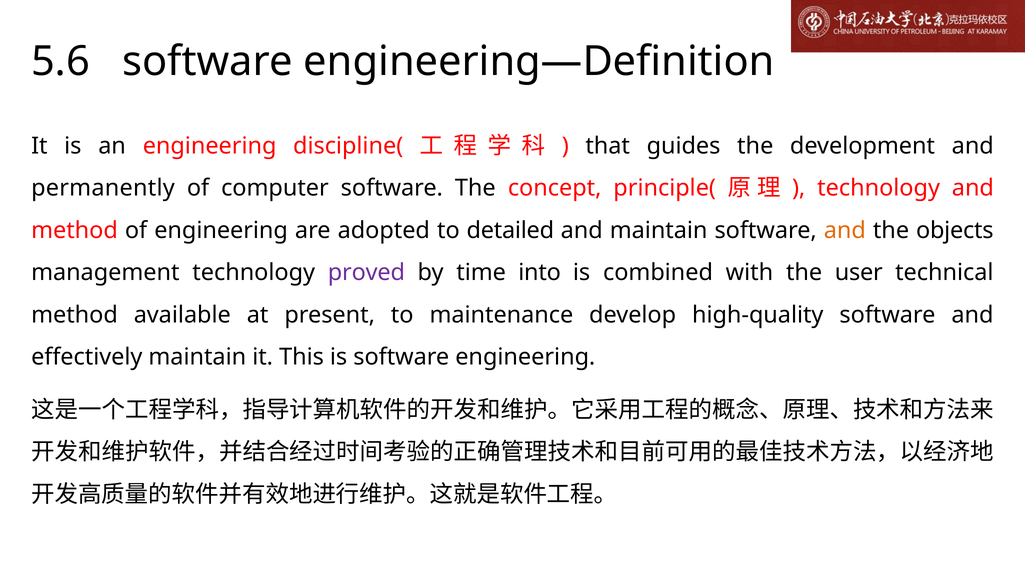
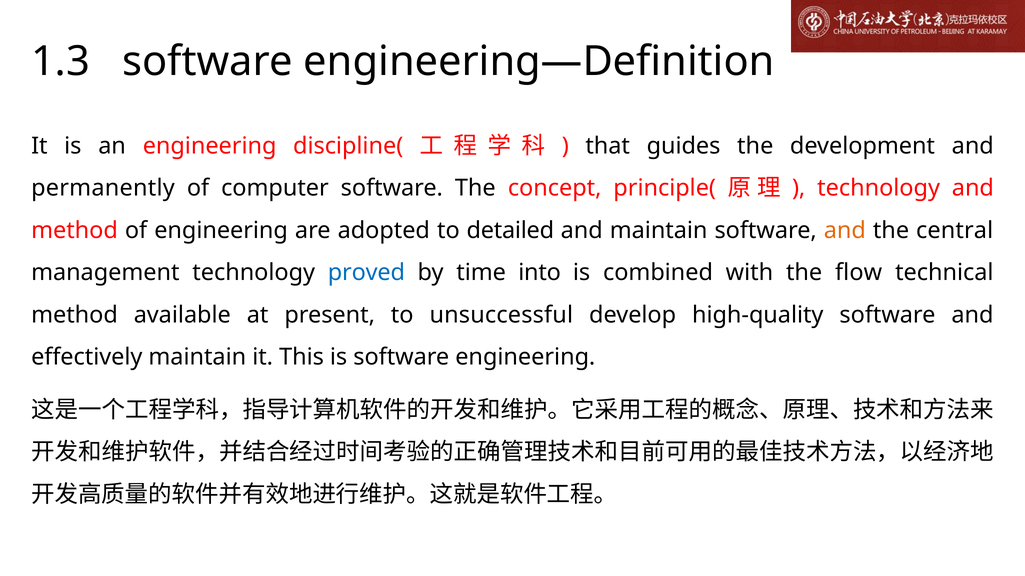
5.6: 5.6 -> 1.3 (61, 62)
objects: objects -> central (955, 231)
proved colour: purple -> blue (366, 273)
user: user -> flow (859, 273)
maintenance: maintenance -> unsuccessful (501, 315)
